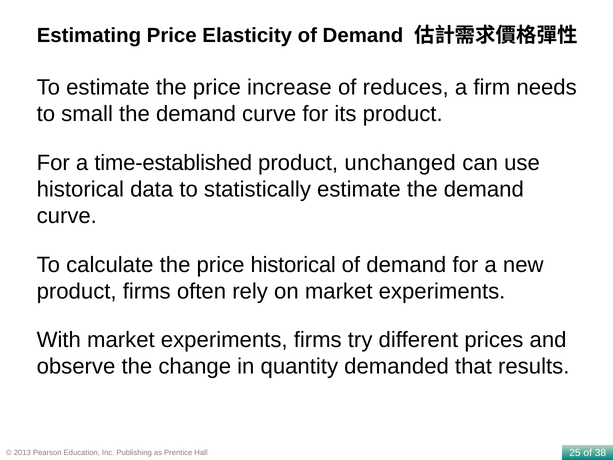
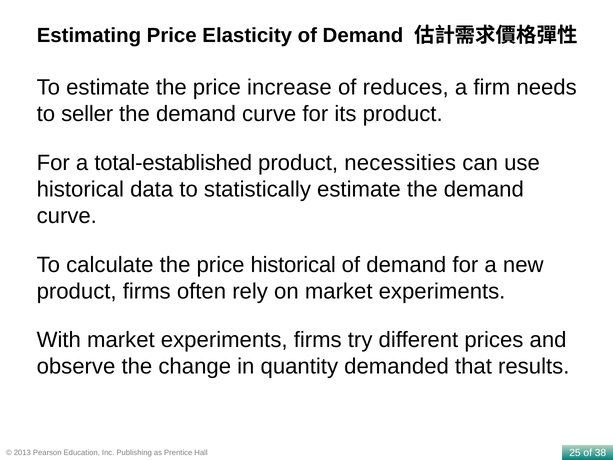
small: small -> seller (87, 114)
time-established: time-established -> total-established (173, 163)
unchanged: unchanged -> necessities (400, 163)
